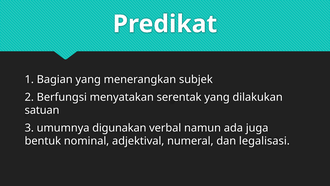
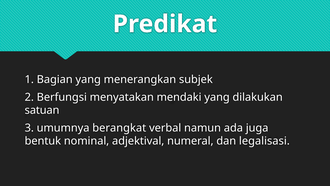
serentak: serentak -> mendaki (179, 97)
digunakan: digunakan -> berangkat (119, 128)
